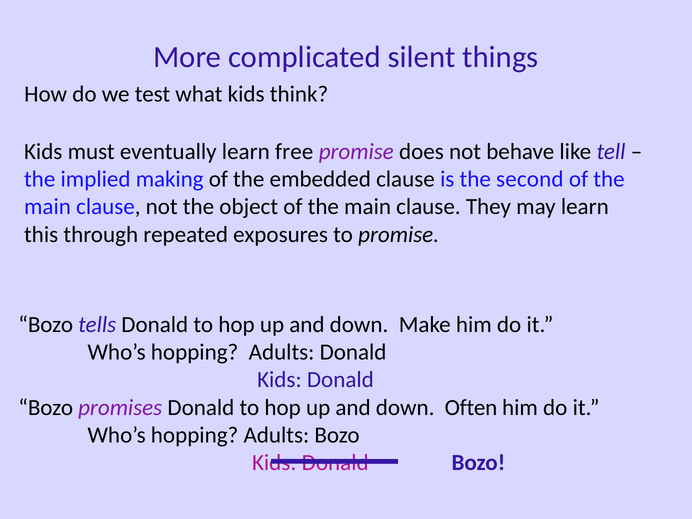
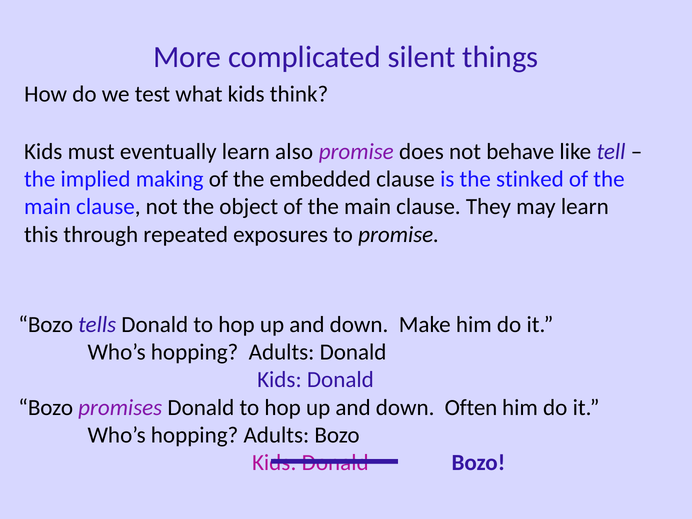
free: free -> also (294, 151)
second: second -> stinked (530, 179)
